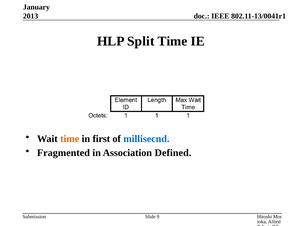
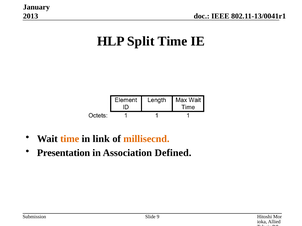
first: first -> link (101, 139)
millisecnd colour: blue -> orange (146, 139)
Fragmented: Fragmented -> Presentation (64, 153)
